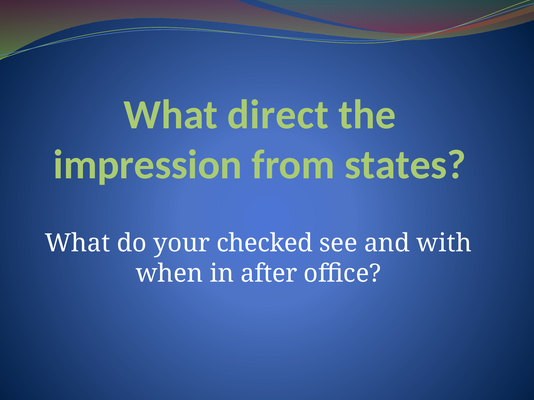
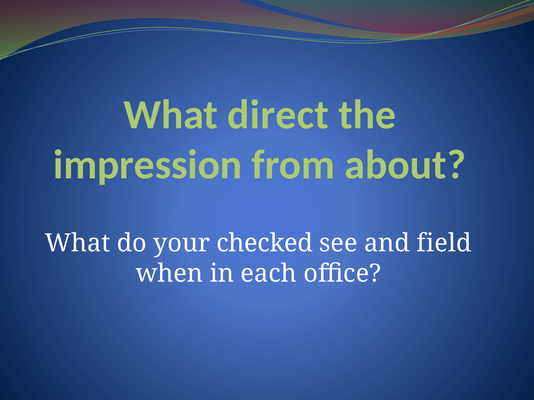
states: states -> about (405, 165)
with: with -> field (444, 244)
after: after -> each (269, 274)
